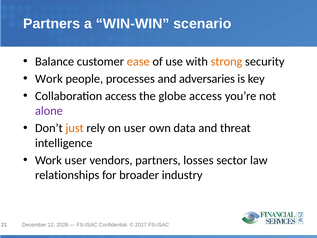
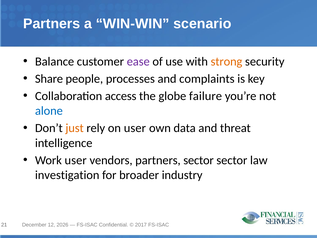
ease colour: orange -> purple (138, 61)
Work: Work -> Share (49, 79)
adversaries: adversaries -> complaints (207, 79)
globe access: access -> failure (206, 96)
alone colour: purple -> blue (49, 111)
partners losses: losses -> sector (199, 160)
relationships: relationships -> investigation (67, 175)
